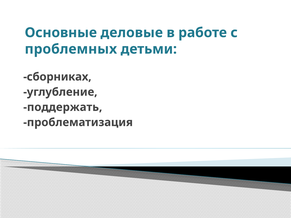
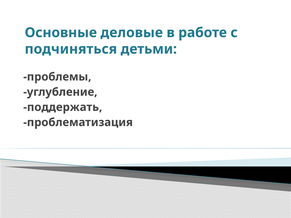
проблемных: проблемных -> подчиняться (71, 49)
сборниках: сборниках -> проблемы (57, 77)
